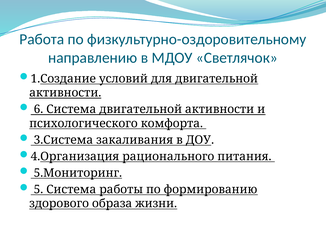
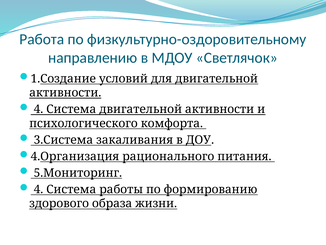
6: 6 -> 4 (38, 109)
5: 5 -> 4 (38, 189)
